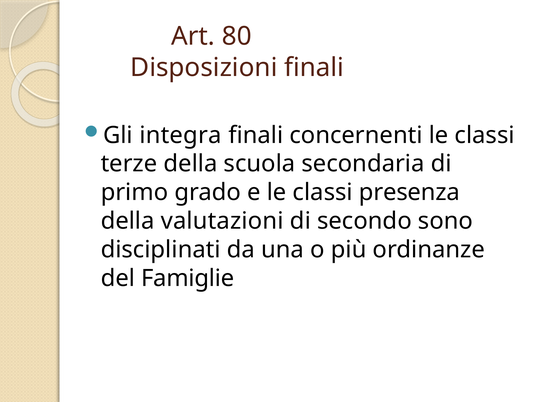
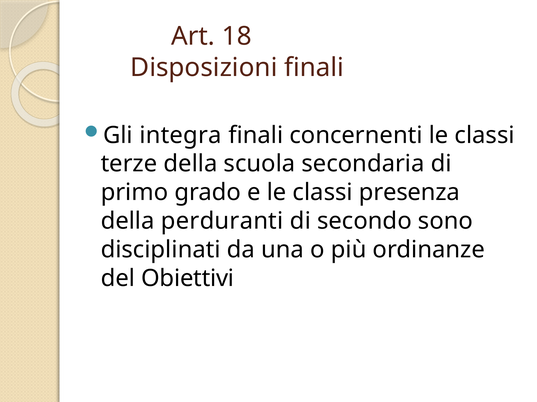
80: 80 -> 18 (237, 36)
valutazioni: valutazioni -> perduranti (222, 221)
Famiglie: Famiglie -> Obiettivi (188, 279)
